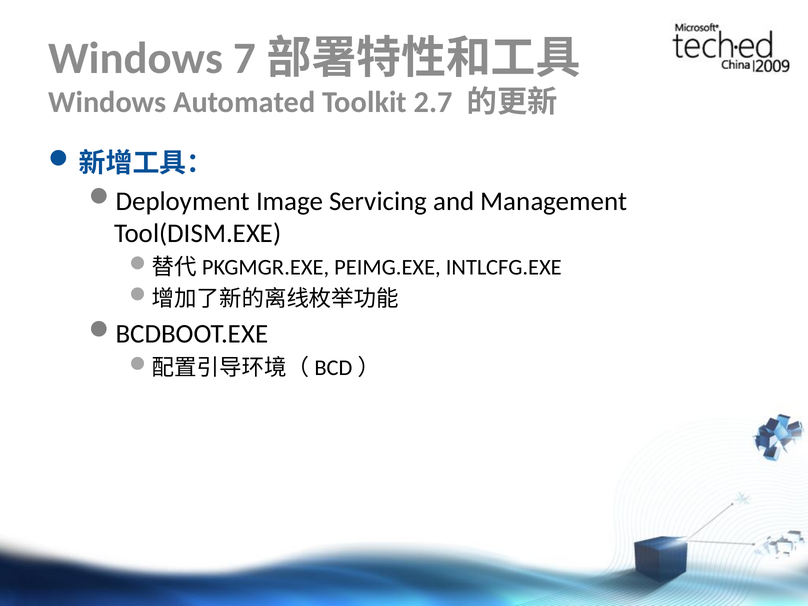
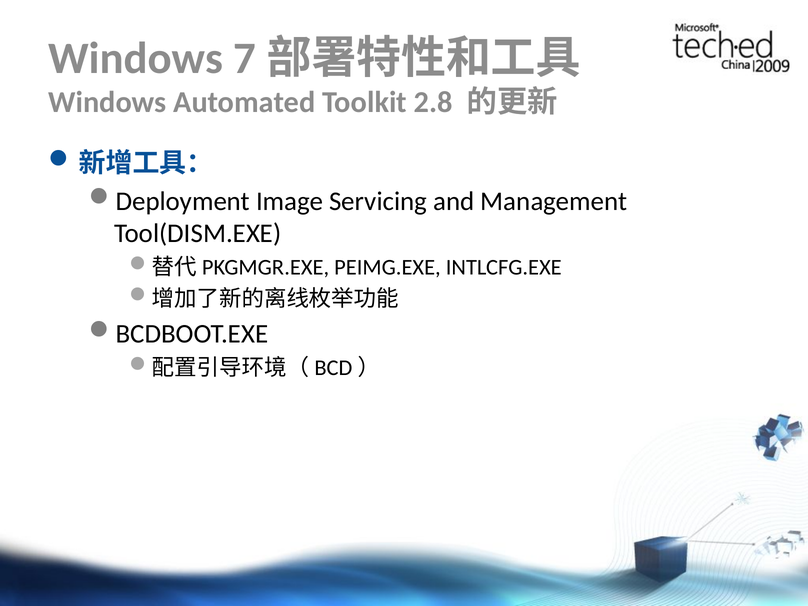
2.7: 2.7 -> 2.8 (433, 102)
